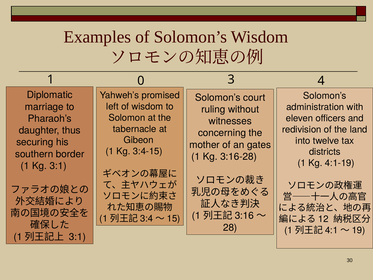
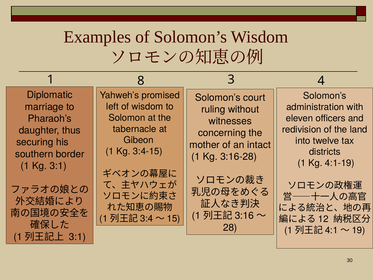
0: 0 -> 8 (141, 81)
gates: gates -> intact (259, 145)
